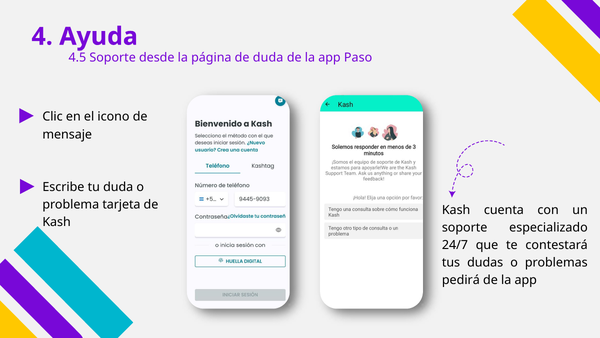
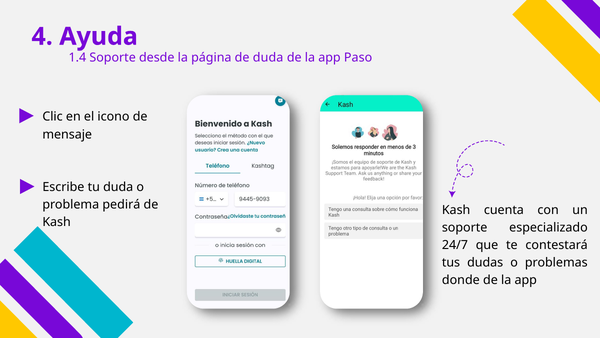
4.5: 4.5 -> 1.4 (77, 57)
tarjeta: tarjeta -> pedirá (121, 204)
pedirá: pedirá -> donde (461, 280)
